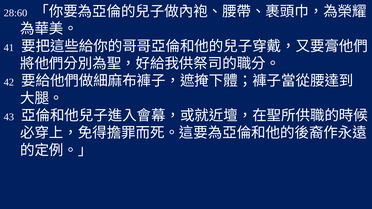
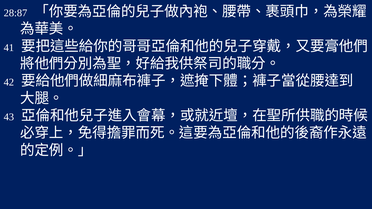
28:60: 28:60 -> 28:87 (15, 13)
